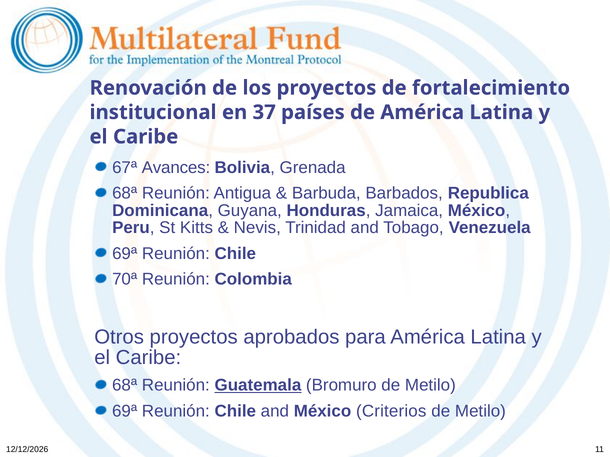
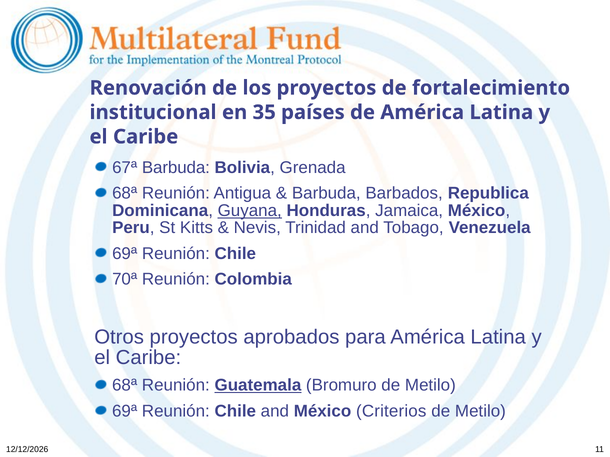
37: 37 -> 35 (264, 112)
67ª Avances: Avances -> Barbuda (176, 168)
Guyana underline: none -> present (250, 211)
